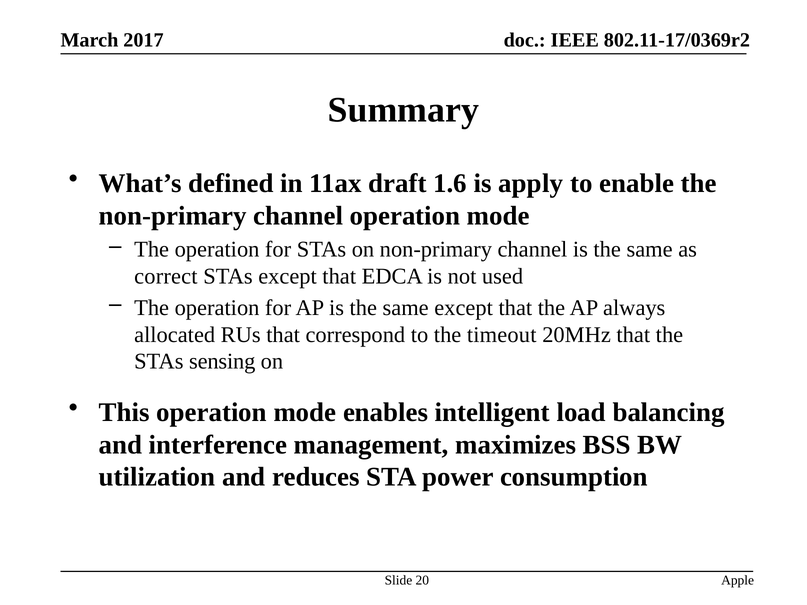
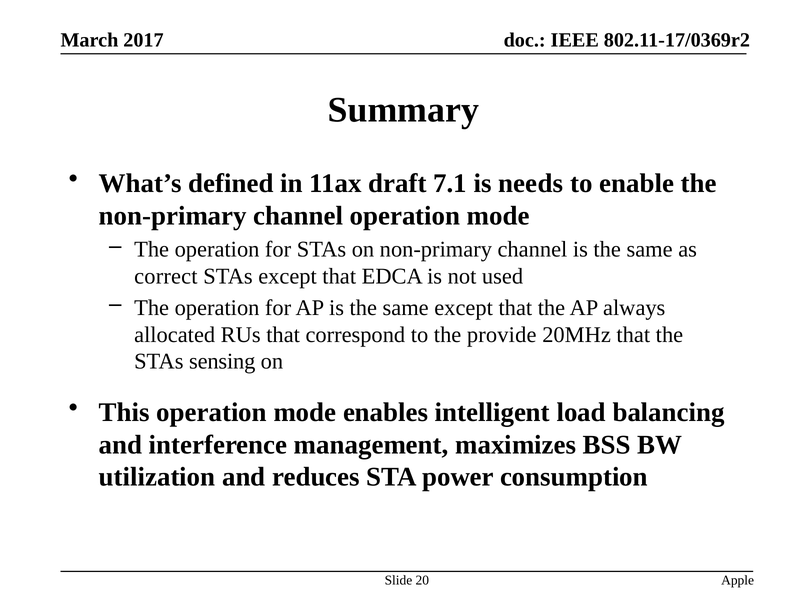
1.6: 1.6 -> 7.1 (450, 183)
apply: apply -> needs (531, 183)
timeout: timeout -> provide (502, 335)
